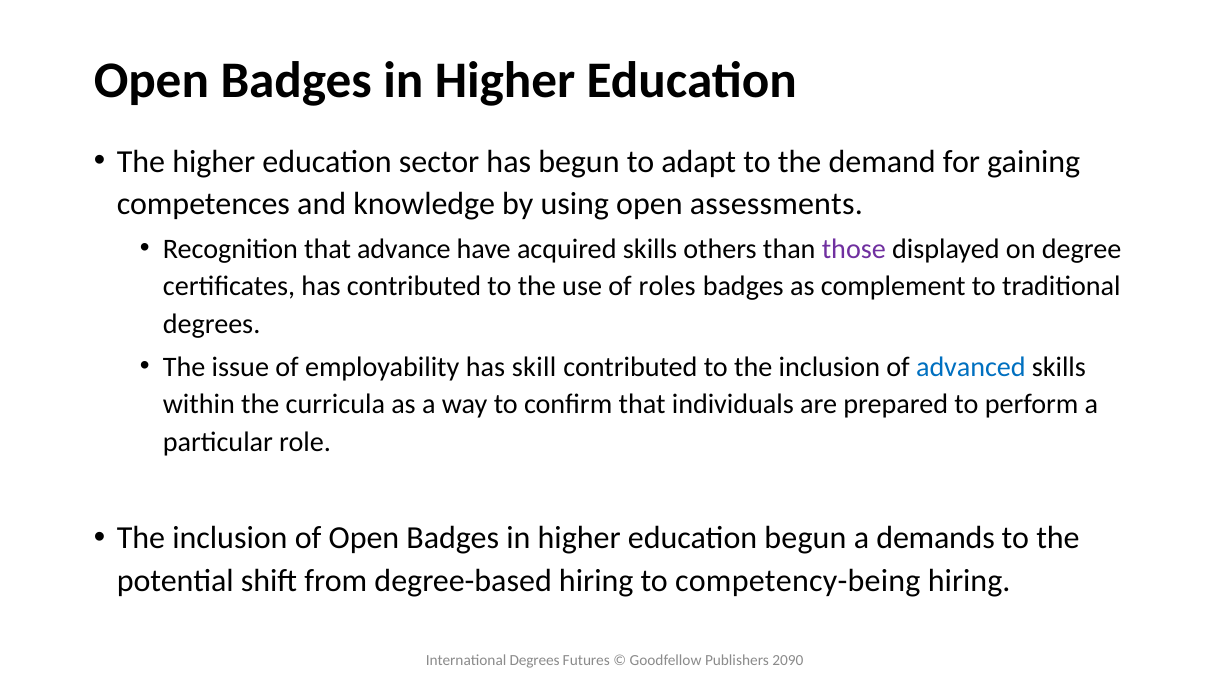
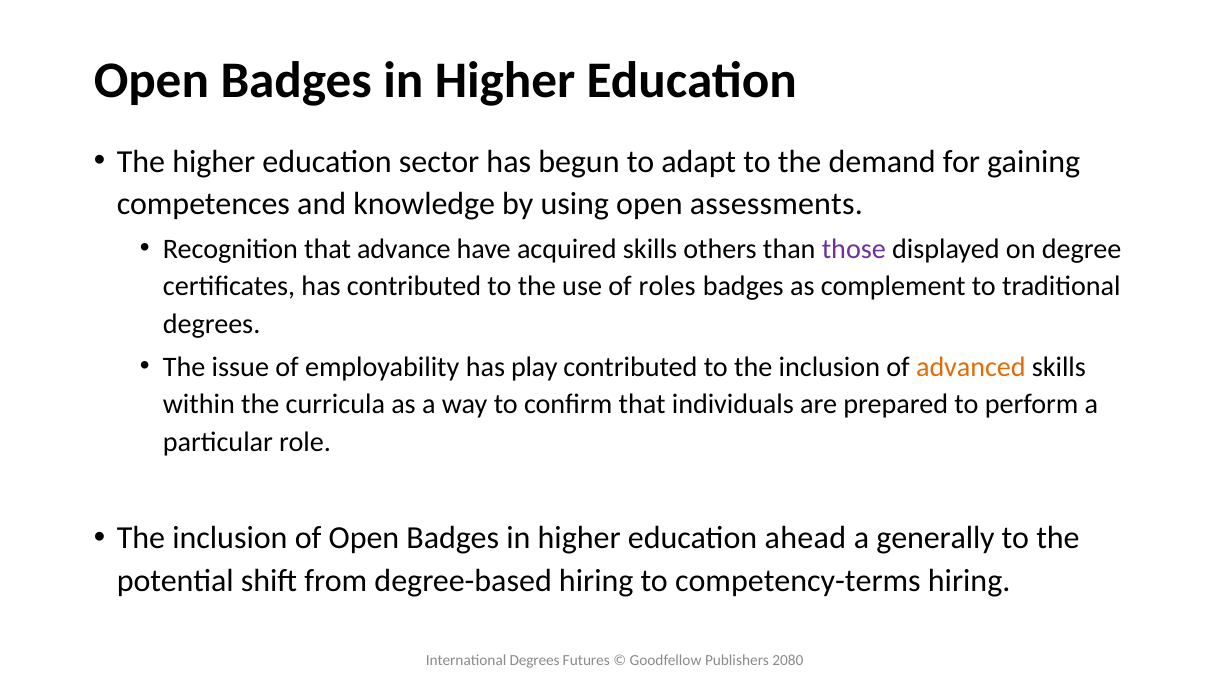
skill: skill -> play (534, 367)
advanced colour: blue -> orange (971, 367)
education begun: begun -> ahead (805, 538)
demands: demands -> generally (936, 538)
competency-being: competency-being -> competency-terms (798, 580)
2090: 2090 -> 2080 (788, 661)
